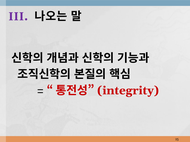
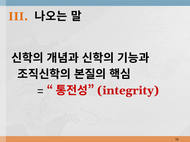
III colour: purple -> orange (18, 17)
